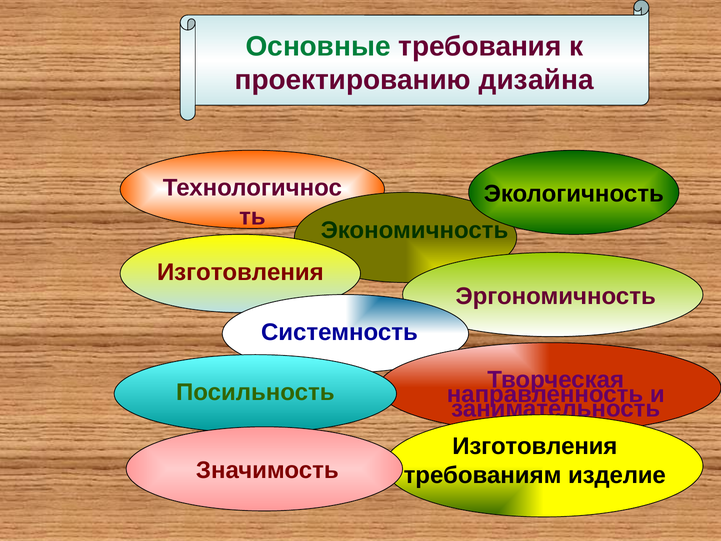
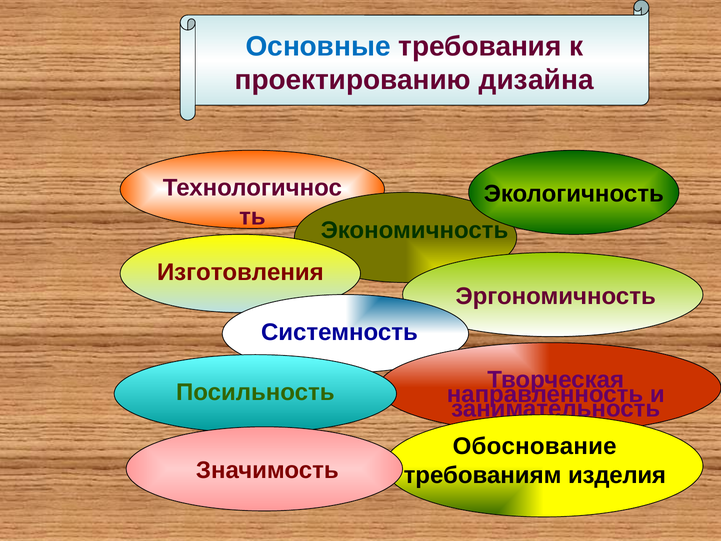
Основные colour: green -> blue (318, 46)
Изготовления: Изготовления -> Обоснование (535, 446)
изделие: изделие -> изделия (617, 475)
